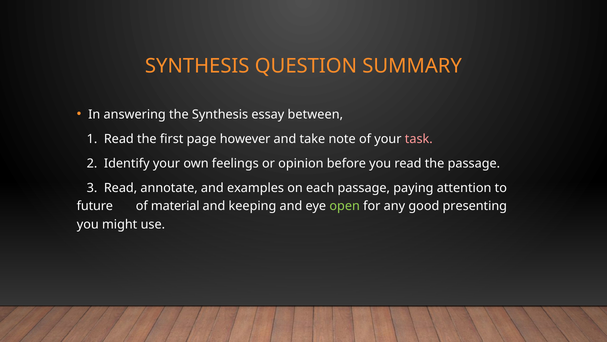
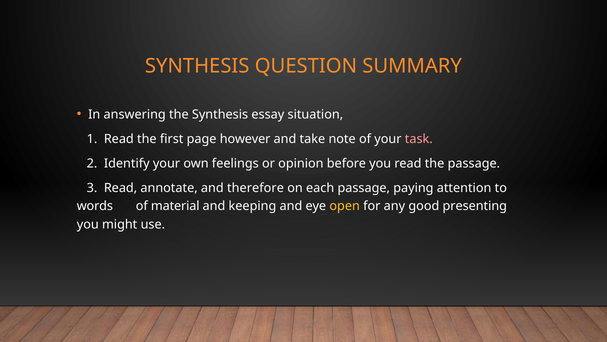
between: between -> situation (315, 114)
examples: examples -> therefore (255, 188)
future: future -> words (95, 206)
open colour: light green -> yellow (345, 206)
